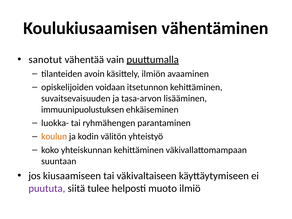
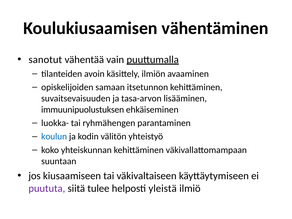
voidaan: voidaan -> samaan (110, 87)
koulun colour: orange -> blue (54, 136)
muoto: muoto -> yleistä (163, 188)
